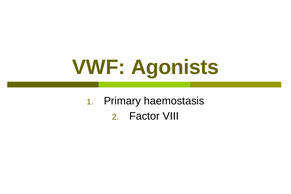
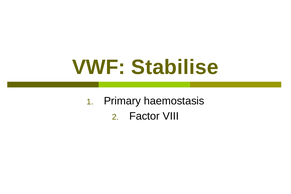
Agonists: Agonists -> Stabilise (175, 67)
